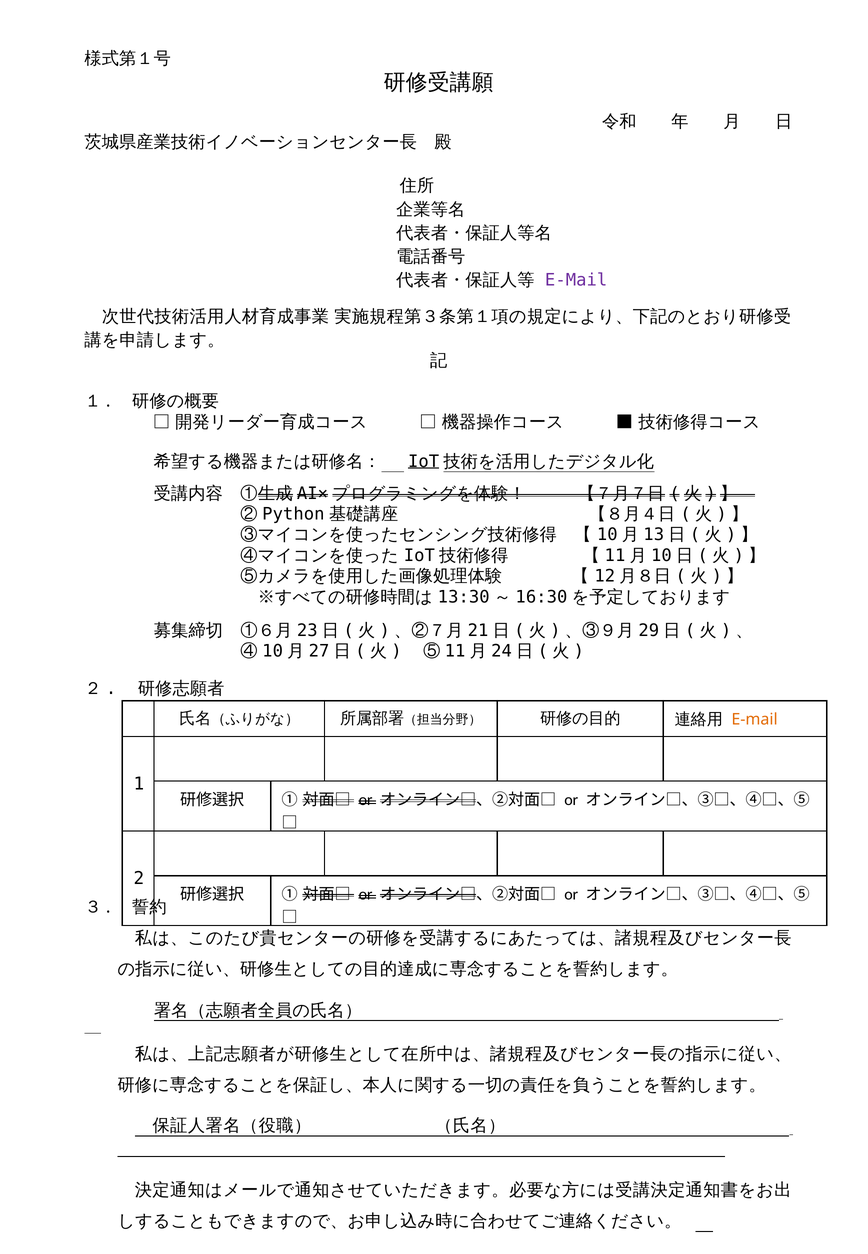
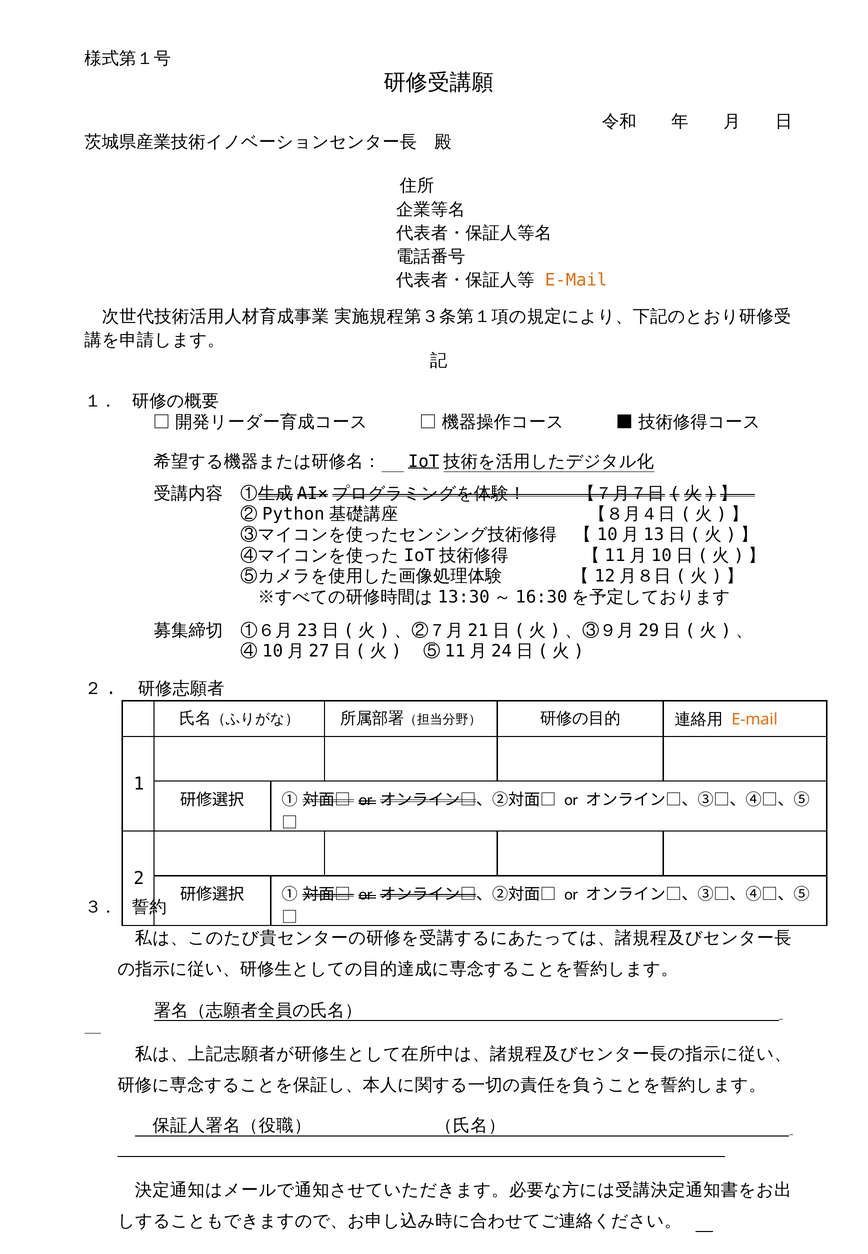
E-Mail colour: purple -> orange (576, 280)
